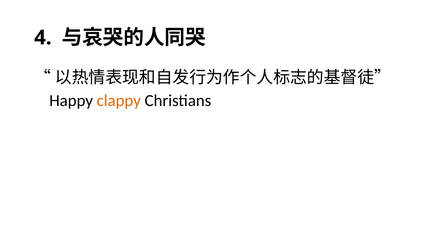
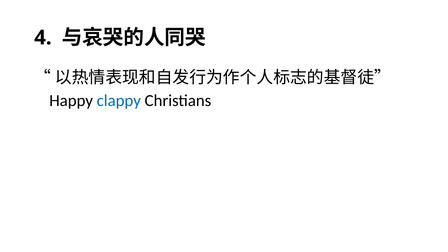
clappy colour: orange -> blue (119, 101)
